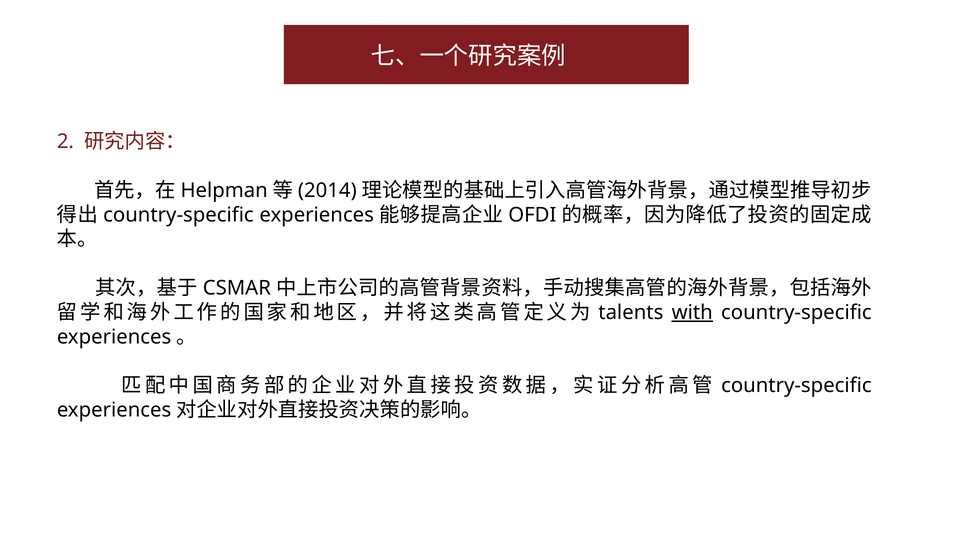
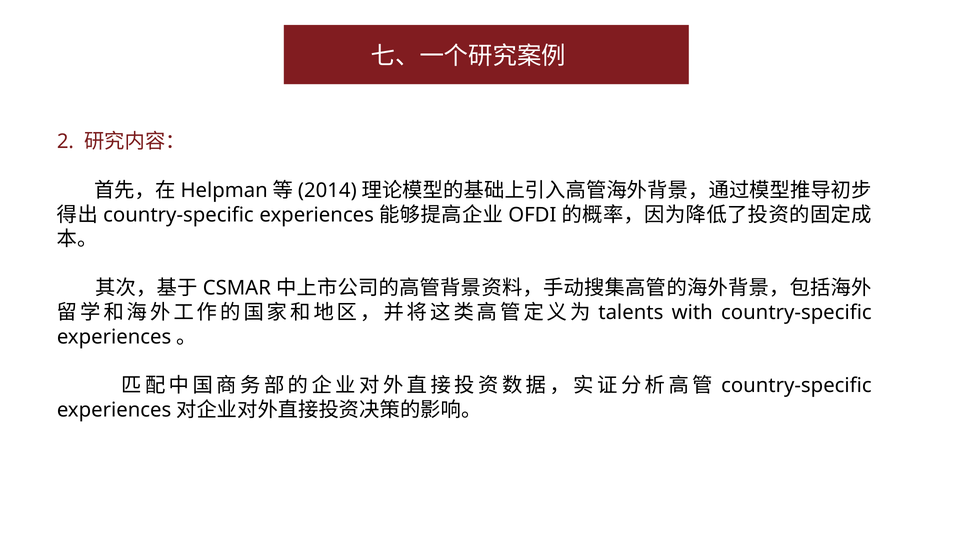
with underline: present -> none (692, 312)
